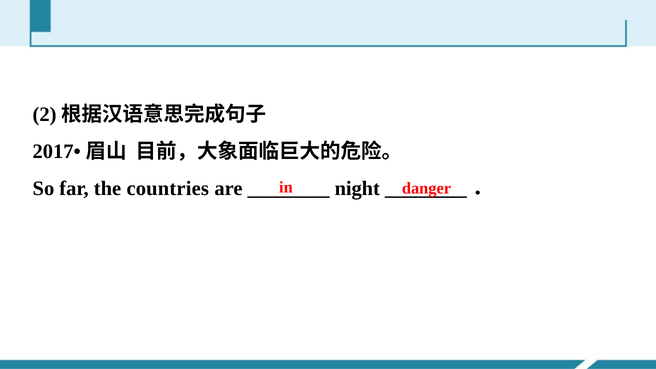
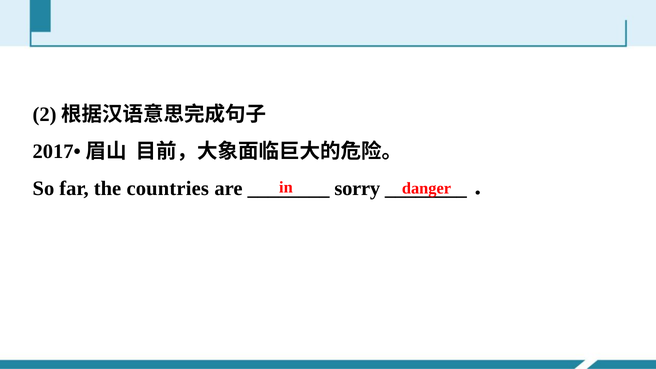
night: night -> sorry (357, 188)
